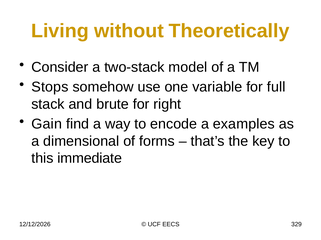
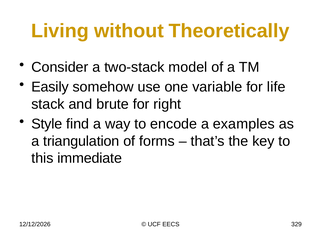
Stops: Stops -> Easily (50, 87)
full: full -> life (276, 87)
Gain: Gain -> Style (47, 124)
dimensional: dimensional -> triangulation (81, 142)
